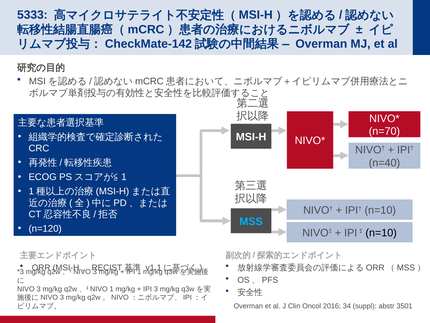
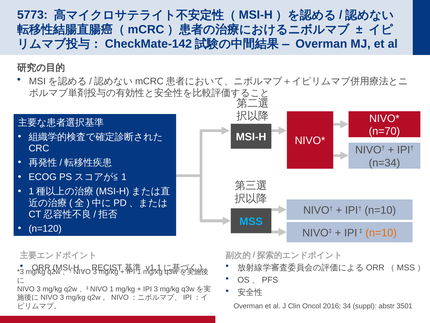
5333: 5333 -> 5773 (32, 15)
n=40: n=40 -> n=34 (384, 163)
n=10 colour: black -> orange (381, 233)
